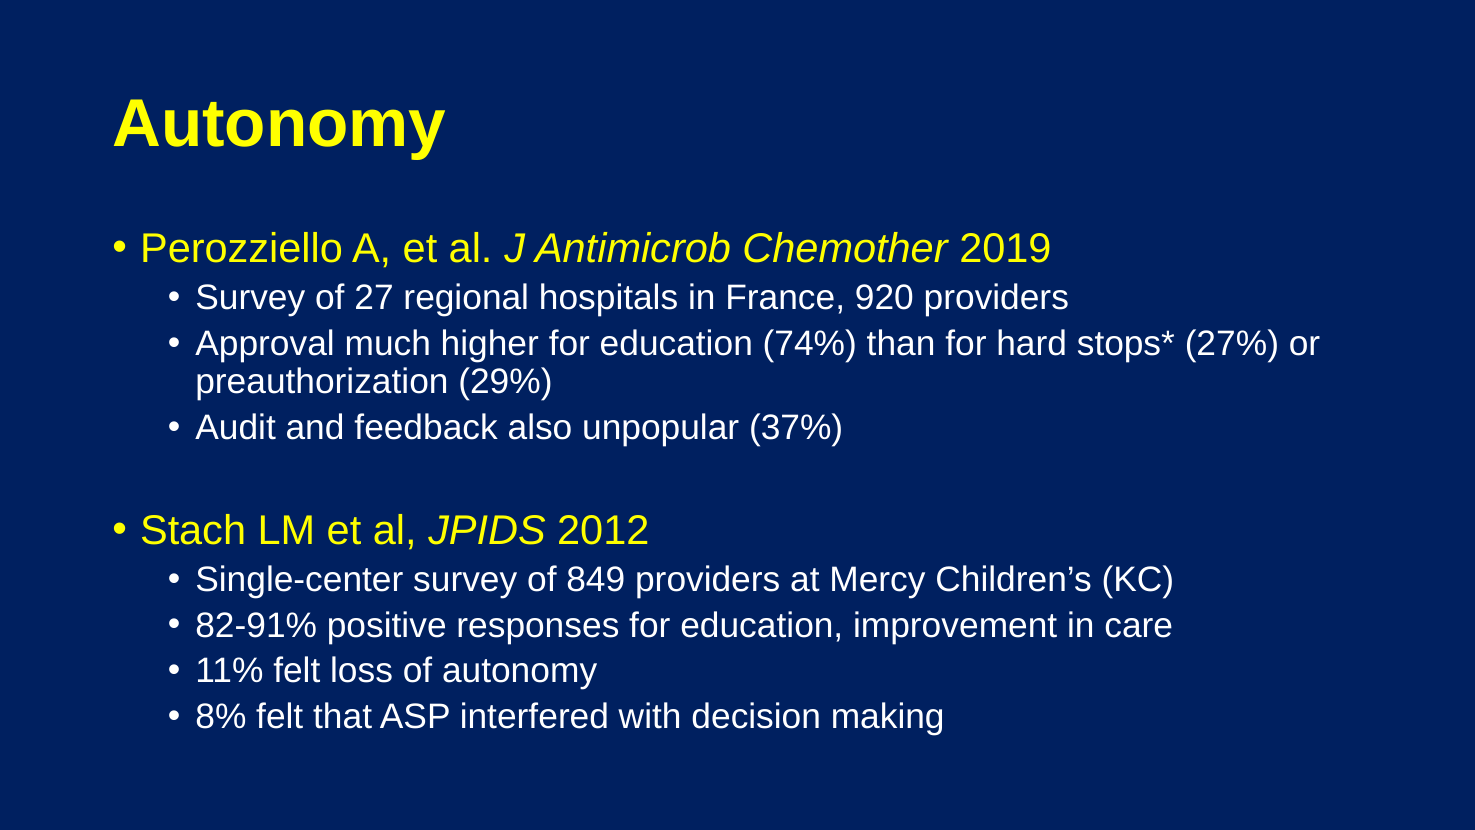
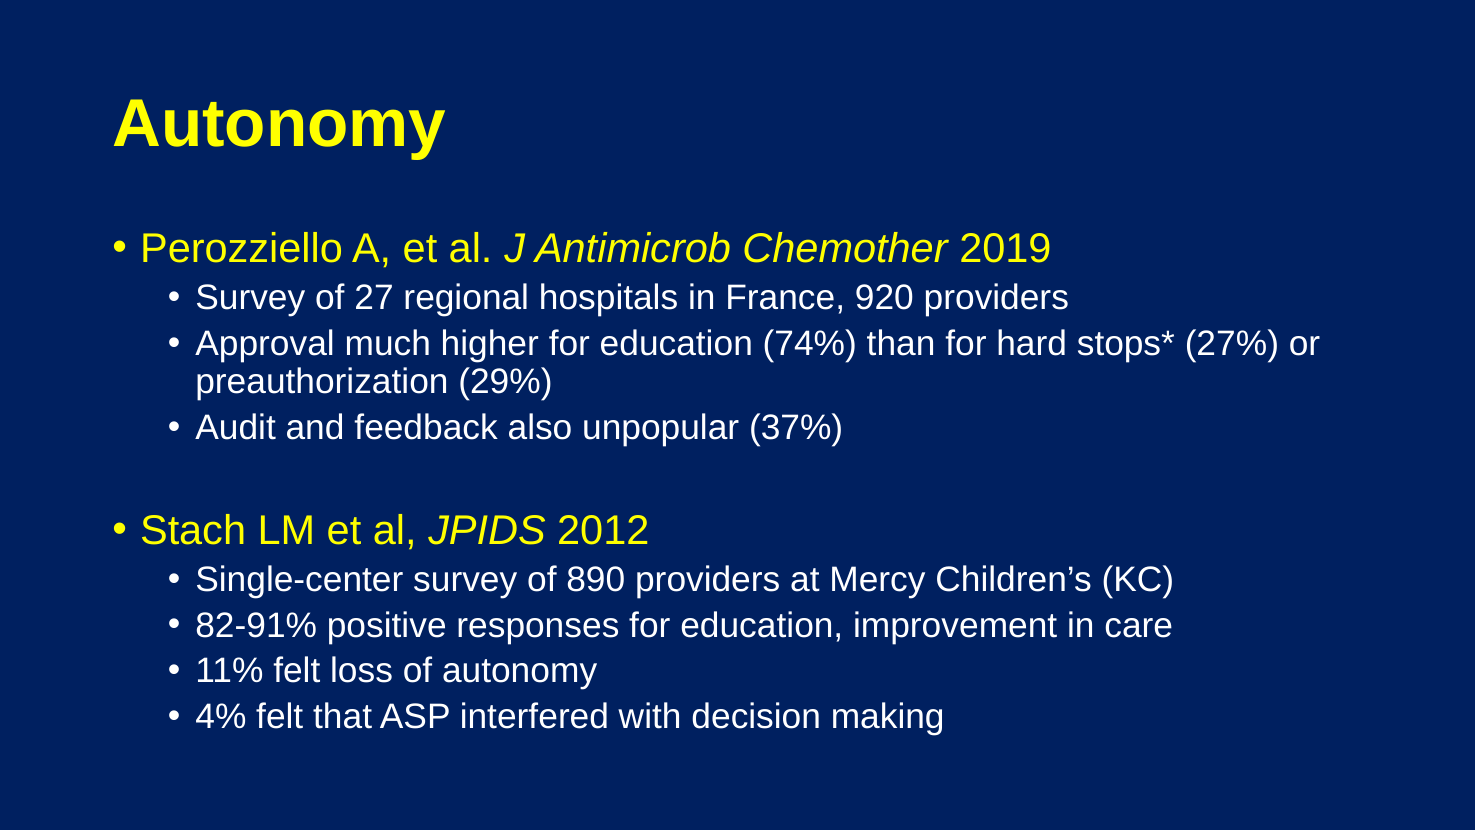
849: 849 -> 890 (596, 579)
8%: 8% -> 4% (221, 717)
